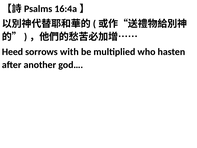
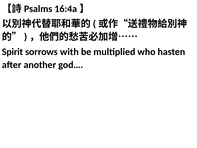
Heed: Heed -> Spirit (13, 52)
